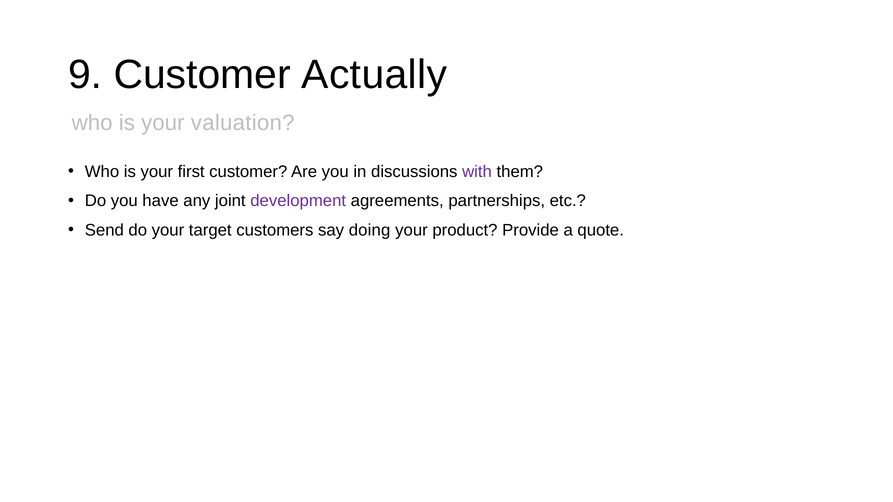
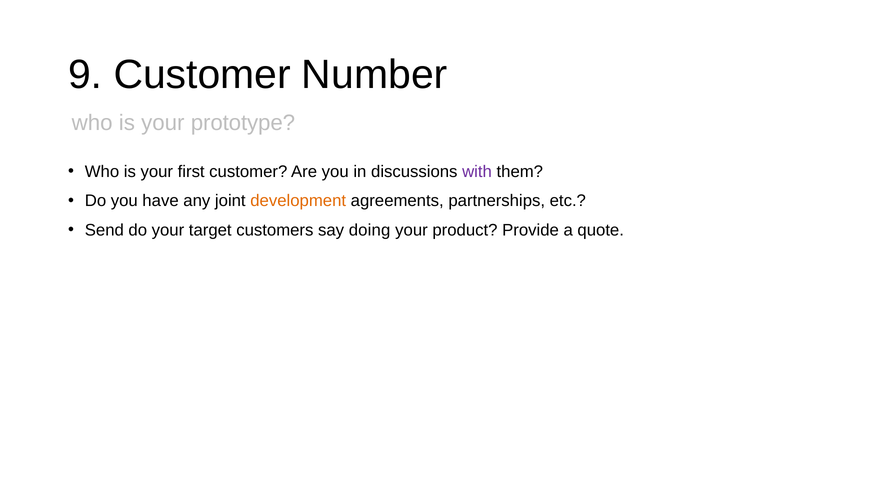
Actually: Actually -> Number (375, 75)
valuation: valuation -> prototype (243, 123)
development colour: purple -> orange (298, 201)
